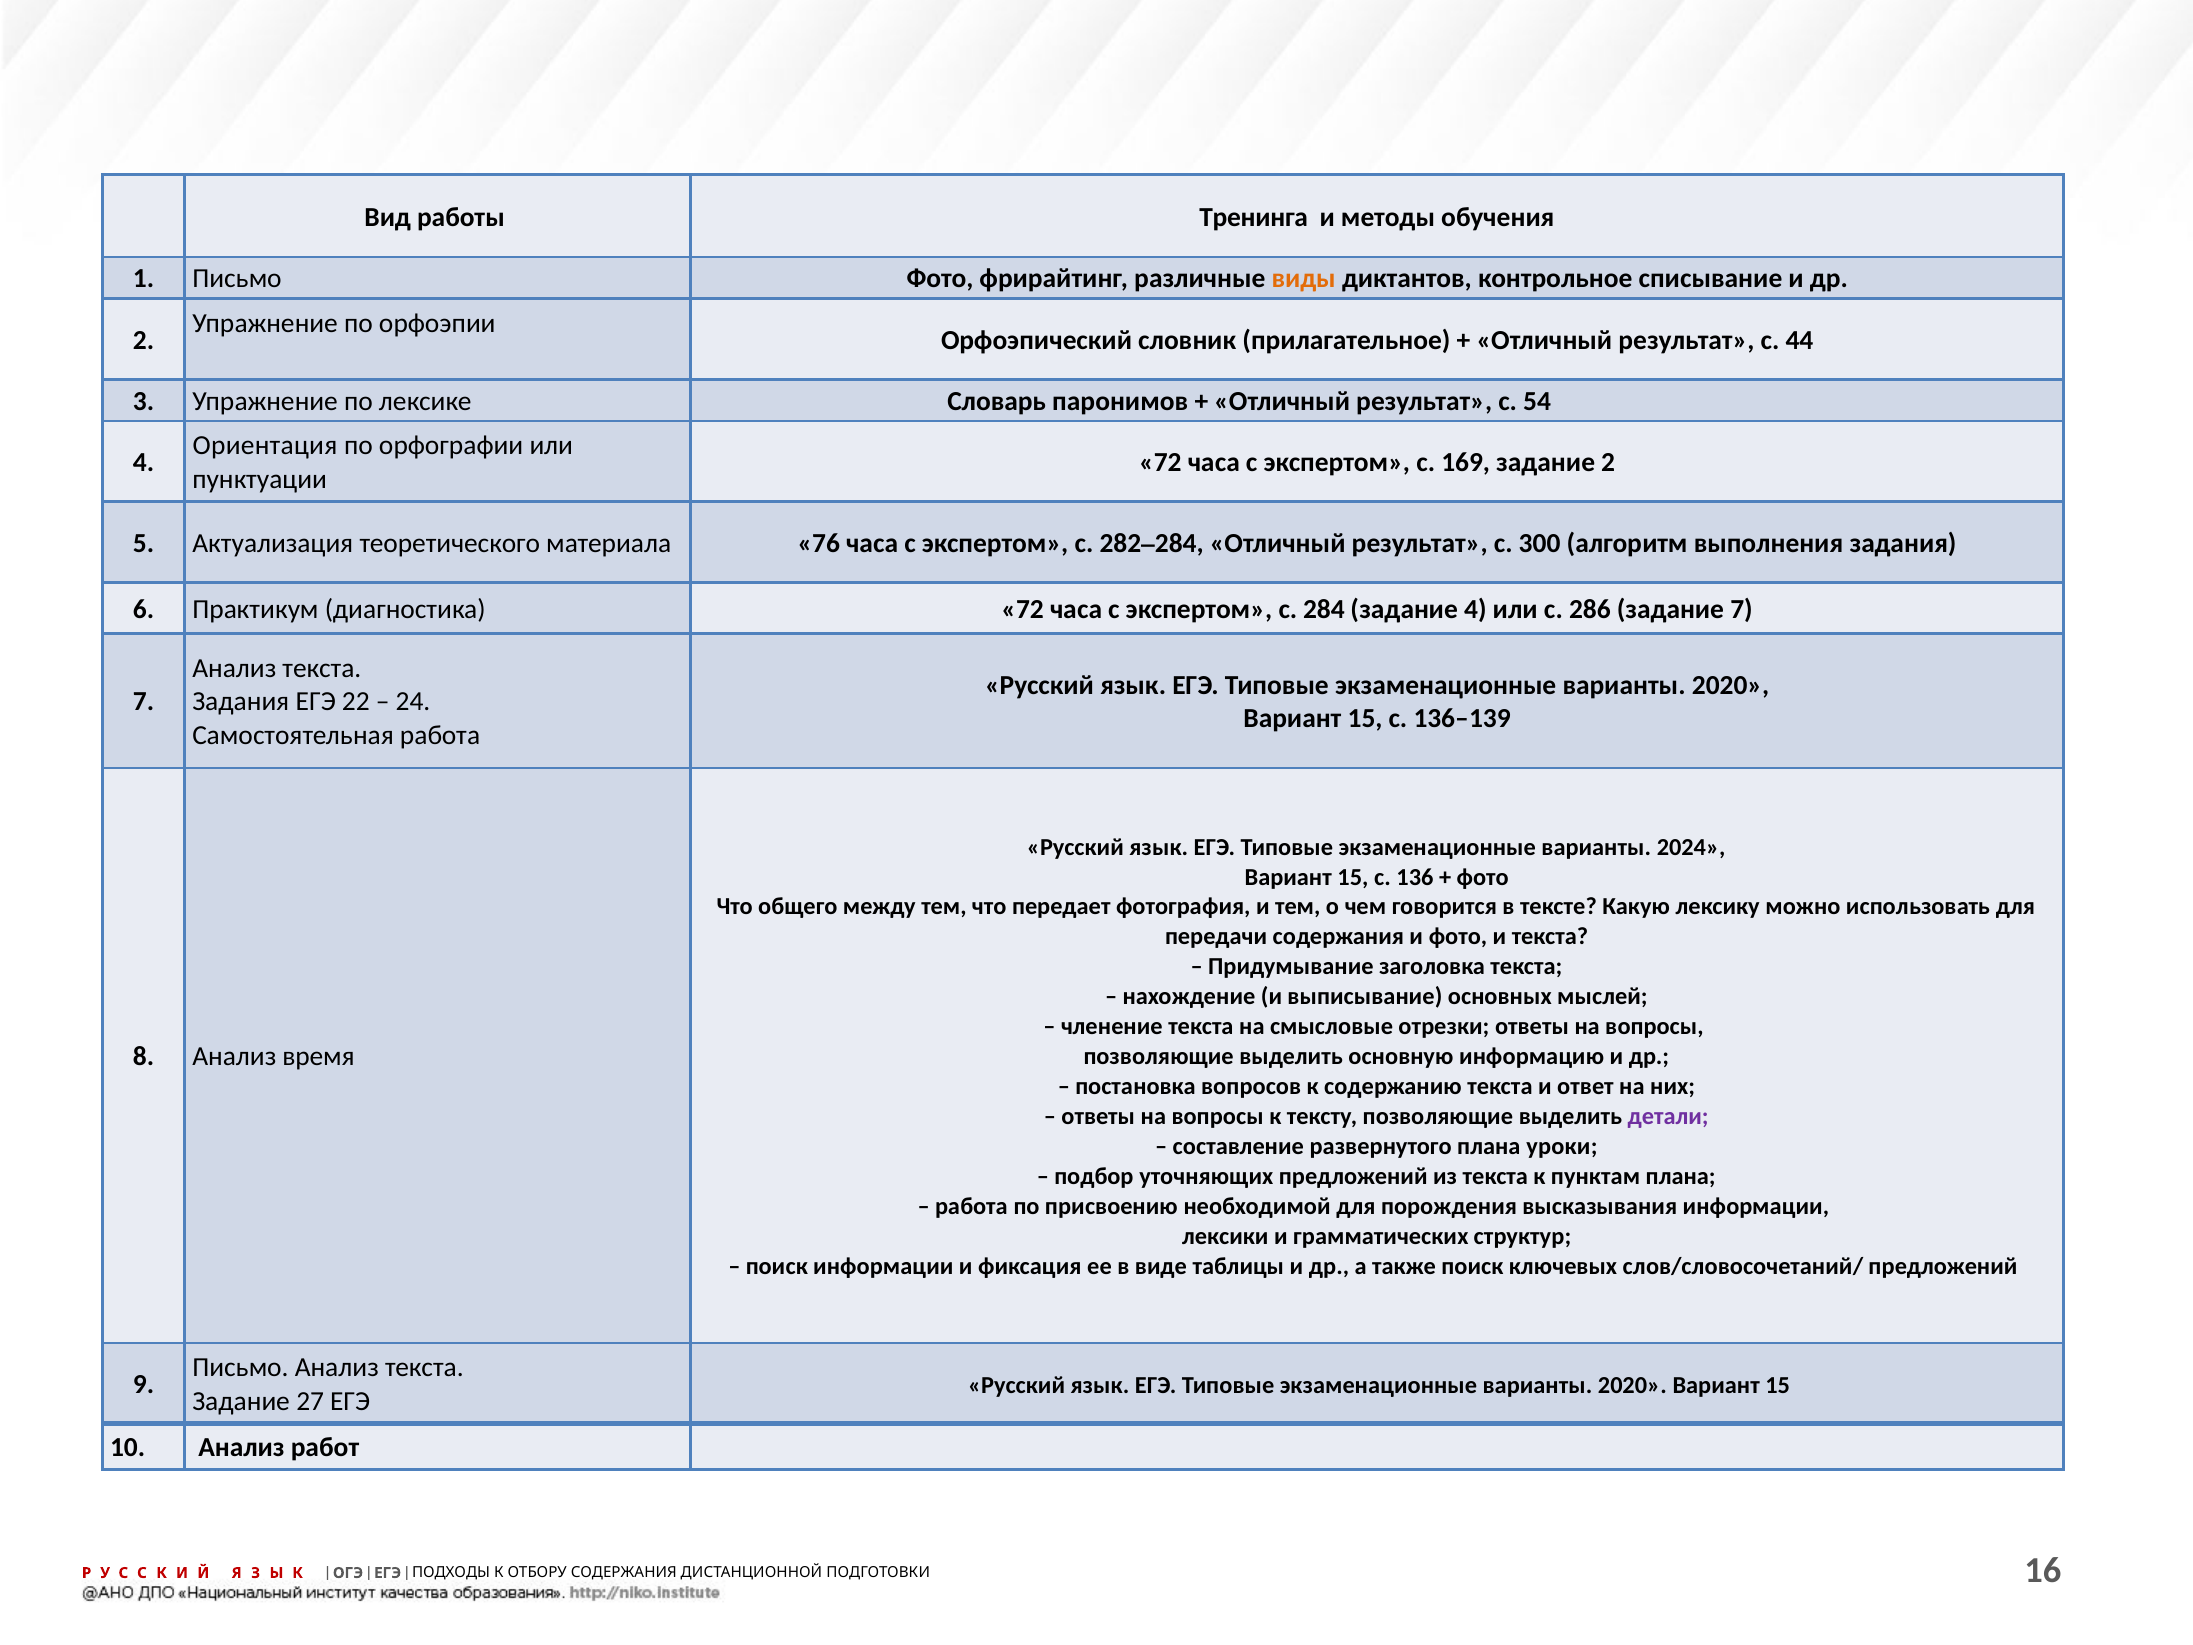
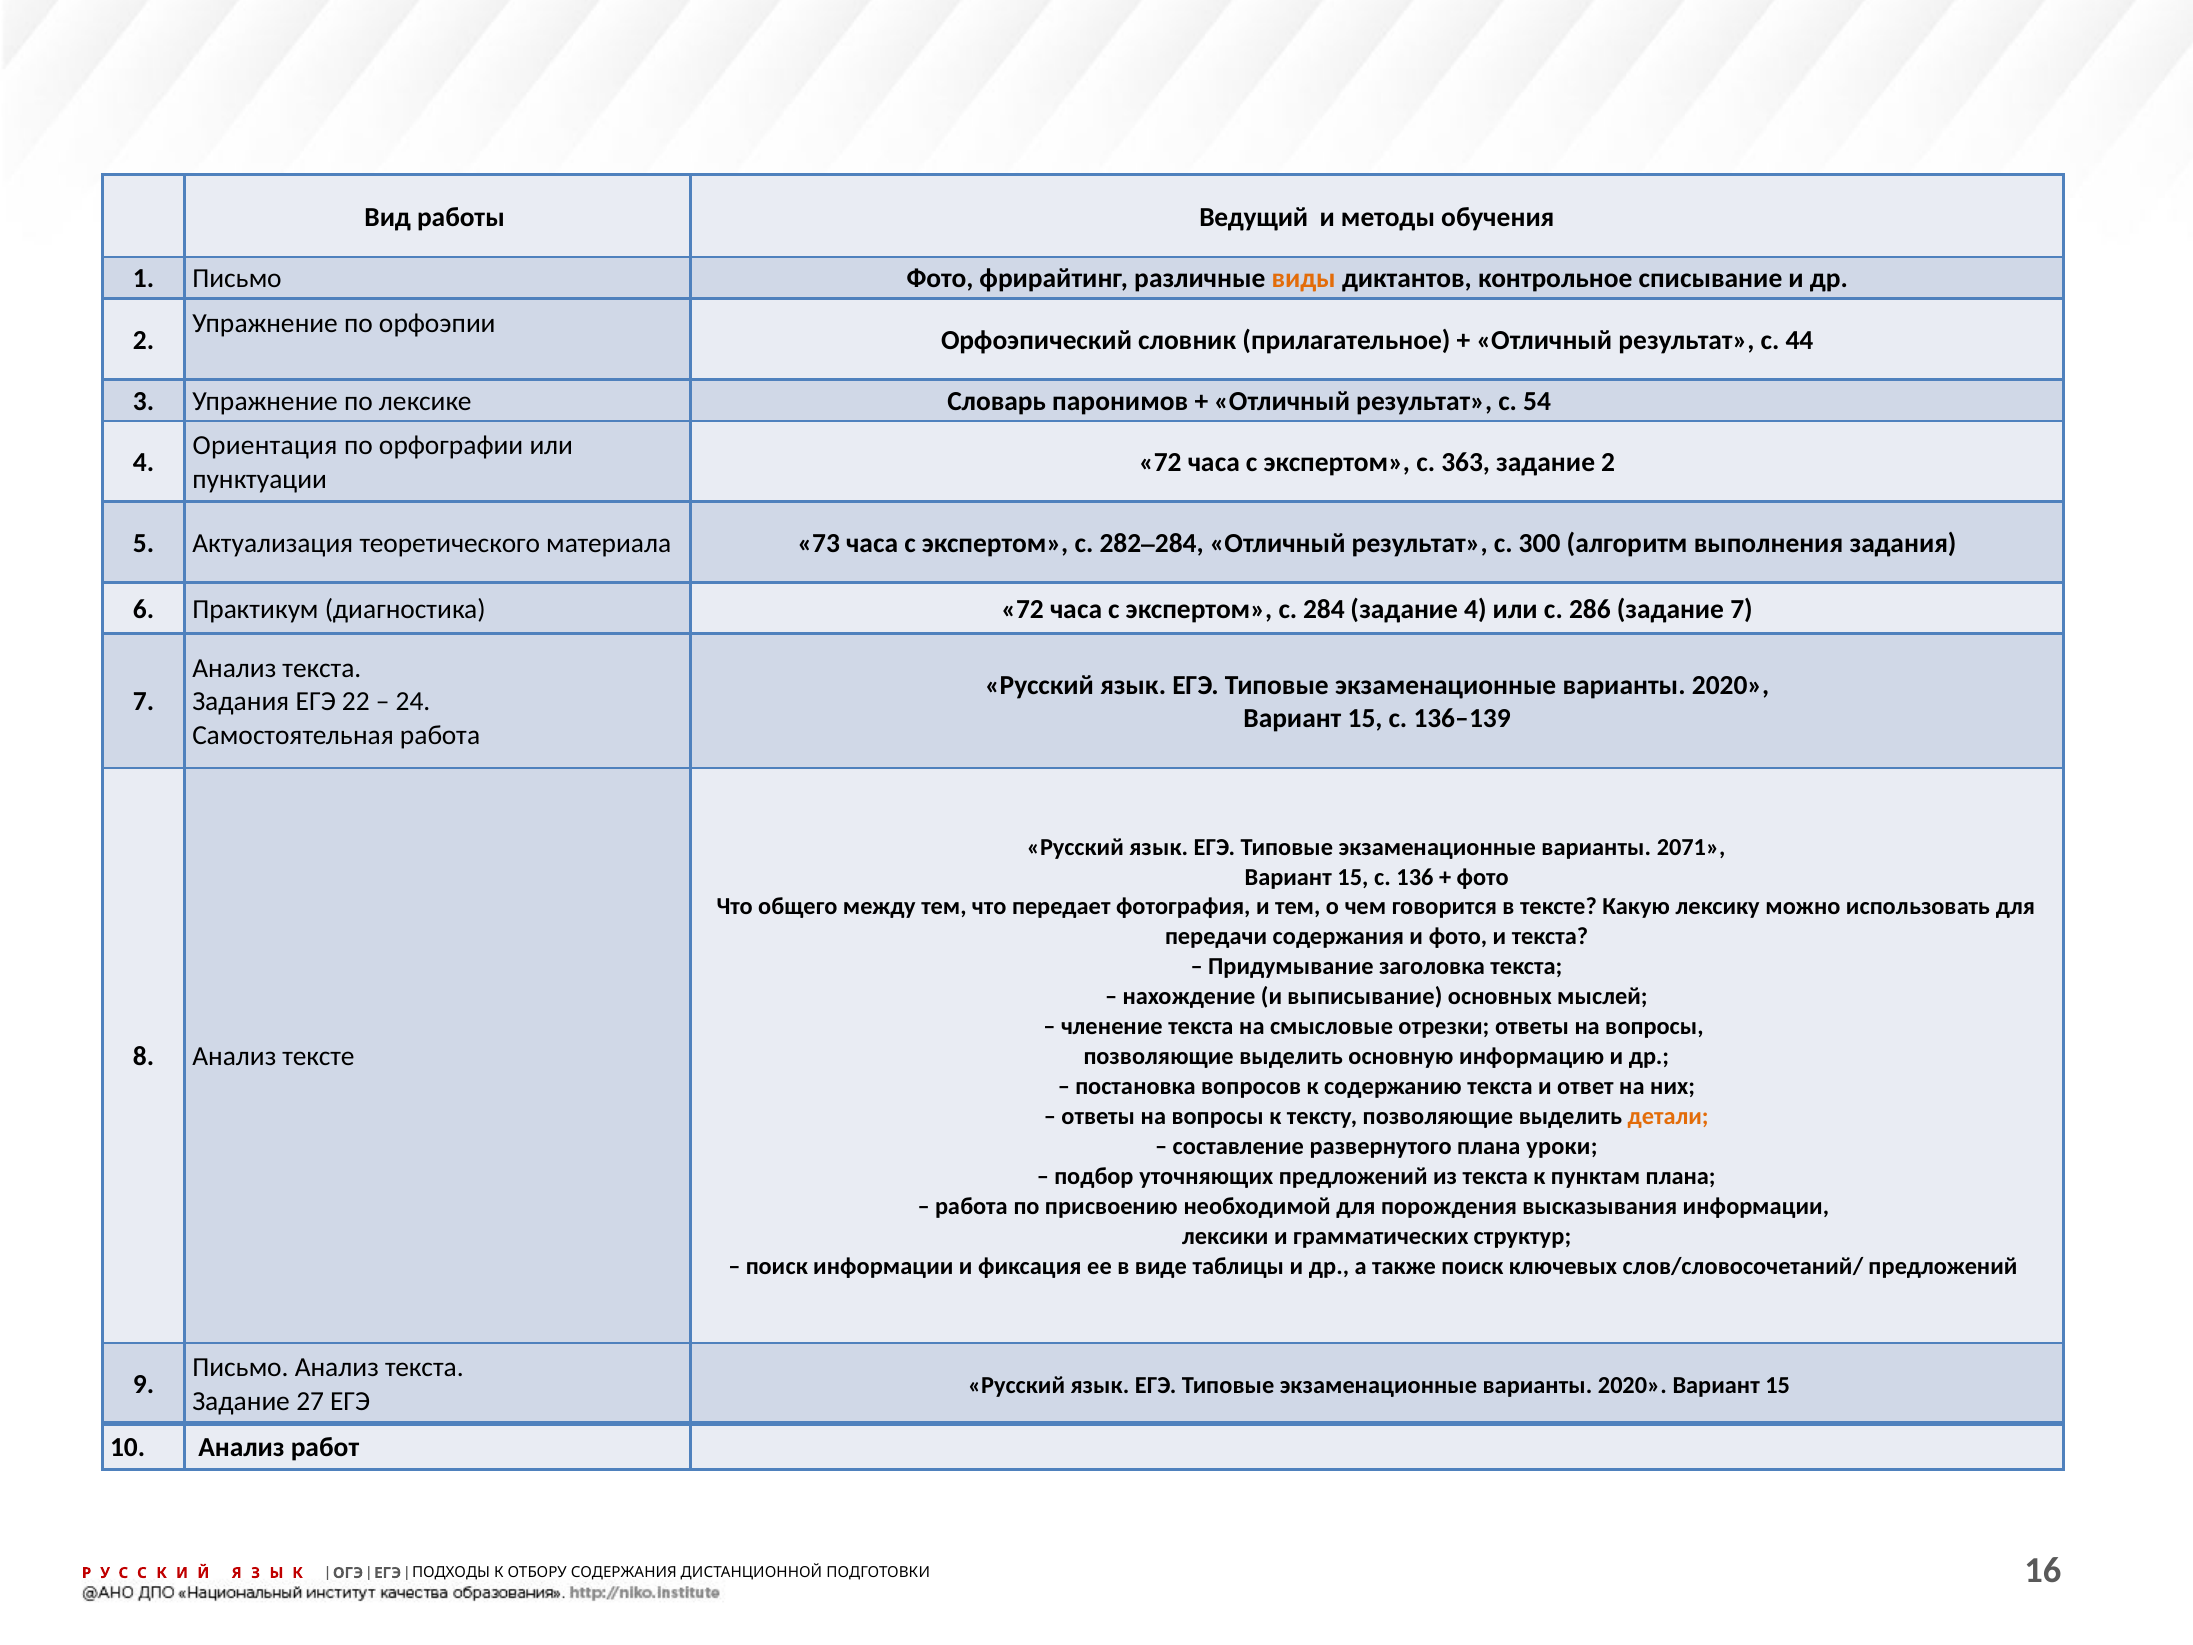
Тренинга: Тренинга -> Ведущий (1254, 217)
169: 169 -> 363 (1466, 462)
76: 76 -> 73 (819, 543)
2024: 2024 -> 2071 (1691, 847)
Анализ время: время -> тексте (318, 1056)
детали colour: purple -> orange (1668, 1117)
